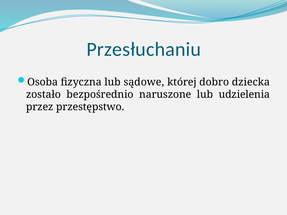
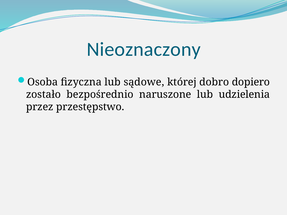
Przesłuchaniu: Przesłuchaniu -> Nieoznaczony (144, 49)
dziecka: dziecka -> dopiero (251, 82)
